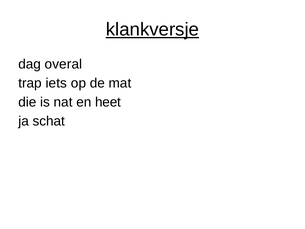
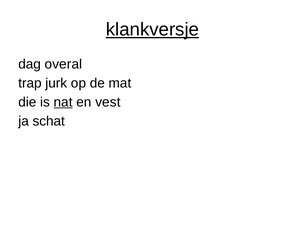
iets: iets -> jurk (56, 83)
nat underline: none -> present (63, 102)
heet: heet -> vest (108, 102)
